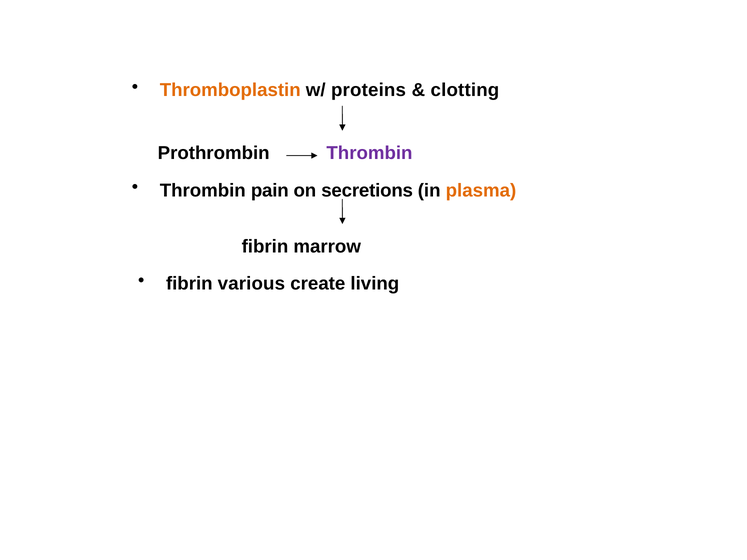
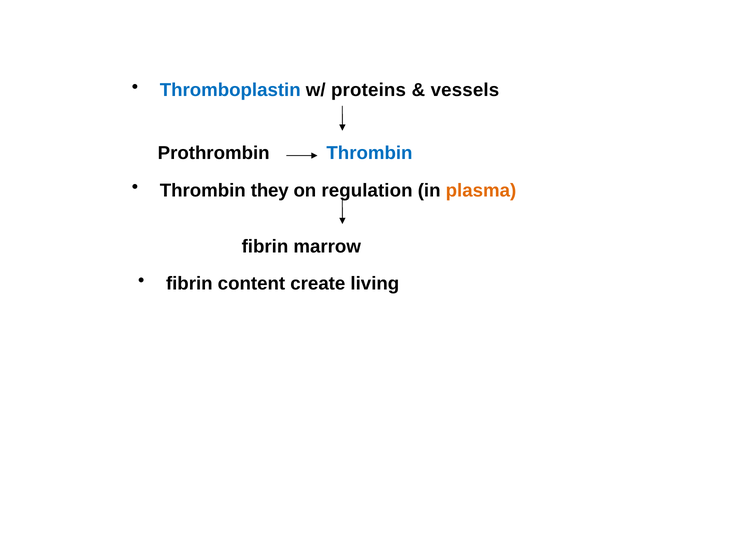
Thromboplastin colour: orange -> blue (230, 90)
clotting: clotting -> vessels (465, 90)
Thrombin colour: purple -> blue (369, 153)
pain: pain -> they (270, 190)
secretions: secretions -> regulation (367, 190)
various: various -> content (251, 284)
